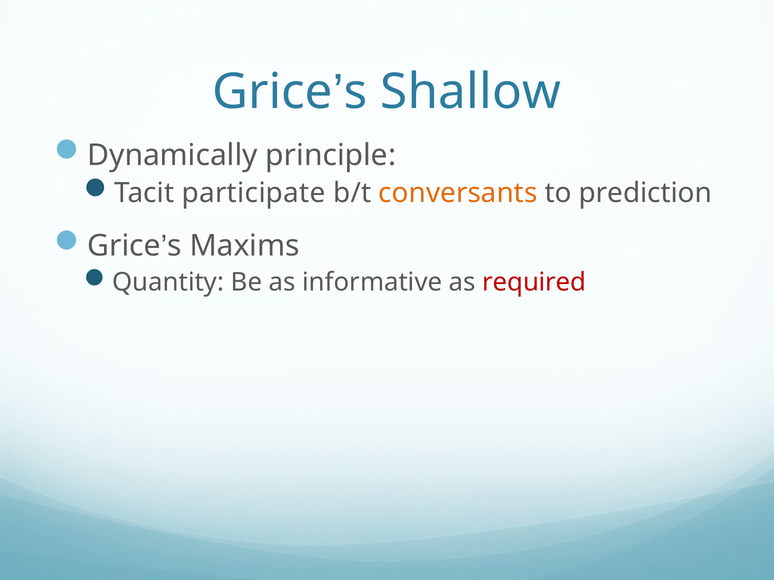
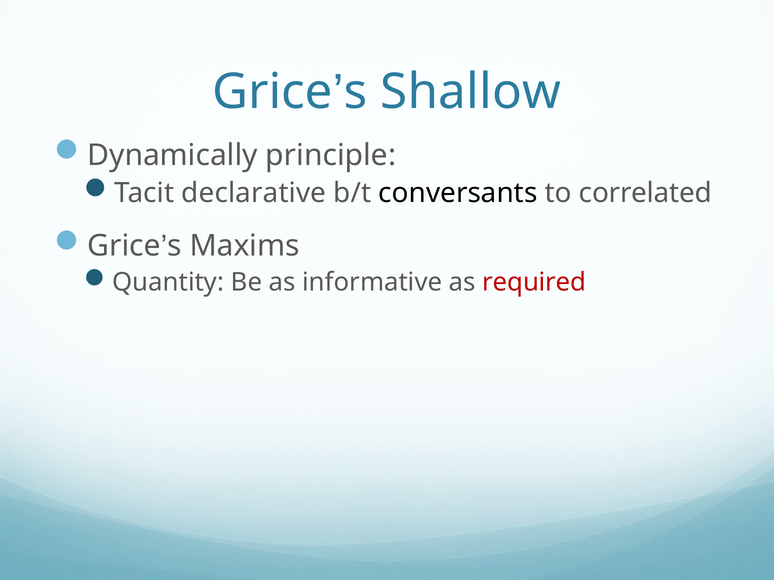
participate: participate -> declarative (254, 193)
conversants colour: orange -> black (458, 193)
prediction: prediction -> correlated (645, 193)
